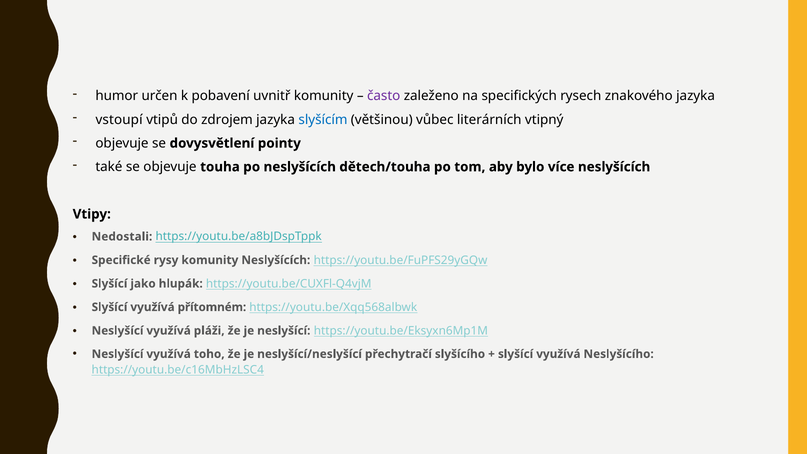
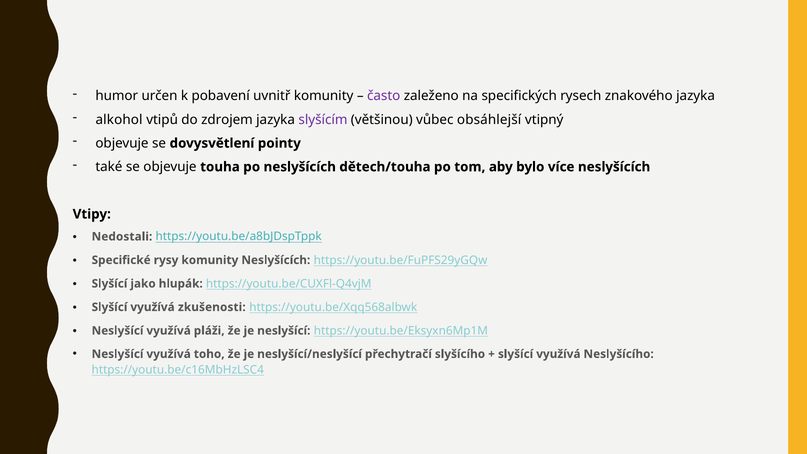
vstoupí: vstoupí -> alkohol (119, 120)
slyšícím colour: blue -> purple (323, 120)
literárních: literárních -> obsáhlejší (489, 120)
přítomném: přítomném -> zkušenosti (212, 307)
